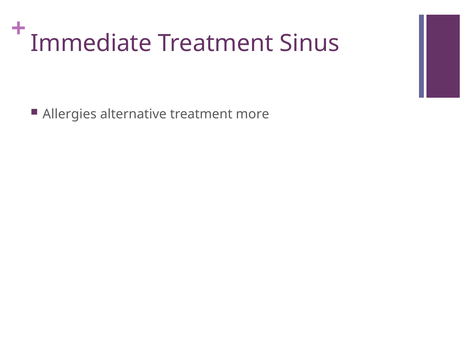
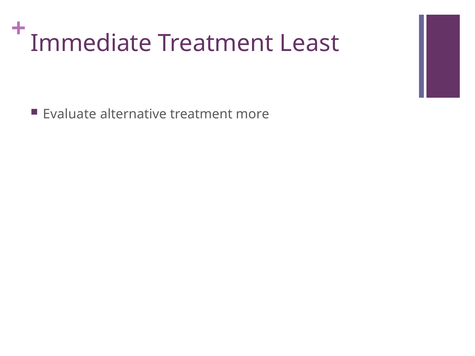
Sinus: Sinus -> Least (309, 43)
Allergies: Allergies -> Evaluate (70, 114)
